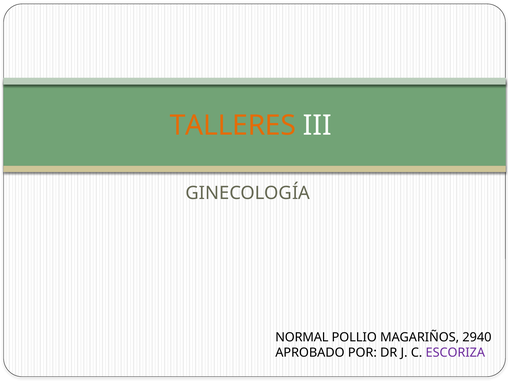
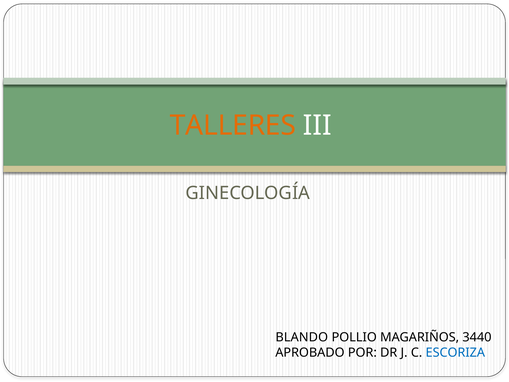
NORMAL: NORMAL -> BLANDO (302, 337)
2940: 2940 -> 3440 (477, 337)
ESCORIZA colour: purple -> blue (455, 352)
